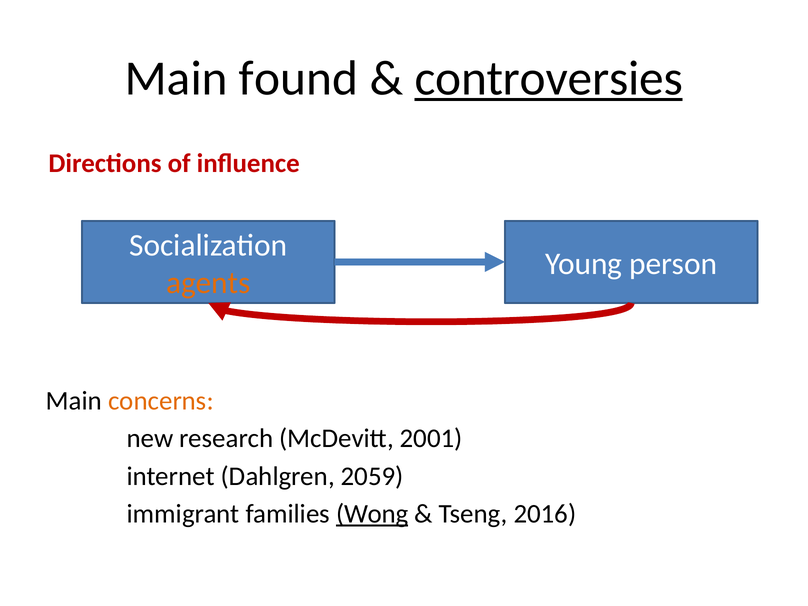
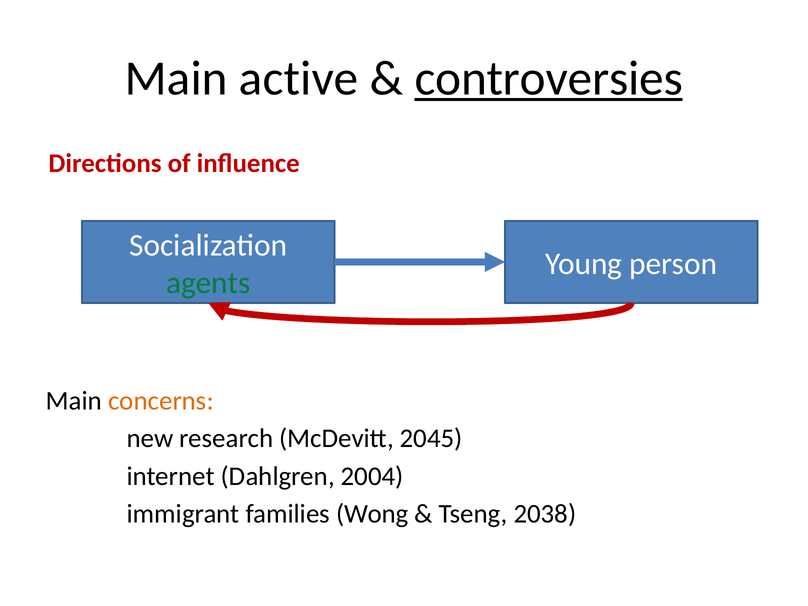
found: found -> active (299, 78)
agents colour: orange -> green (208, 283)
2001: 2001 -> 2045 (431, 438)
2059: 2059 -> 2004 (372, 476)
Wong underline: present -> none (372, 514)
2016: 2016 -> 2038 (545, 514)
